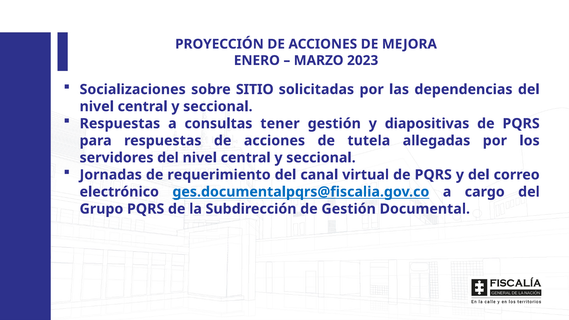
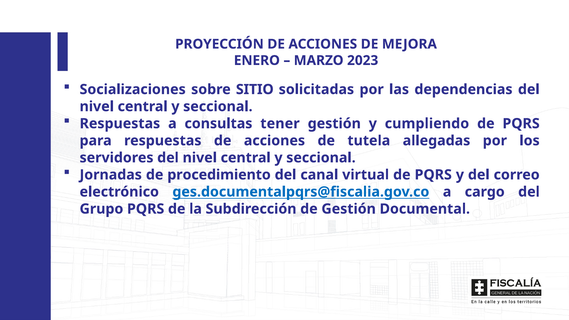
diapositivas: diapositivas -> cumpliendo (427, 124)
requerimiento: requerimiento -> procedimiento (219, 175)
